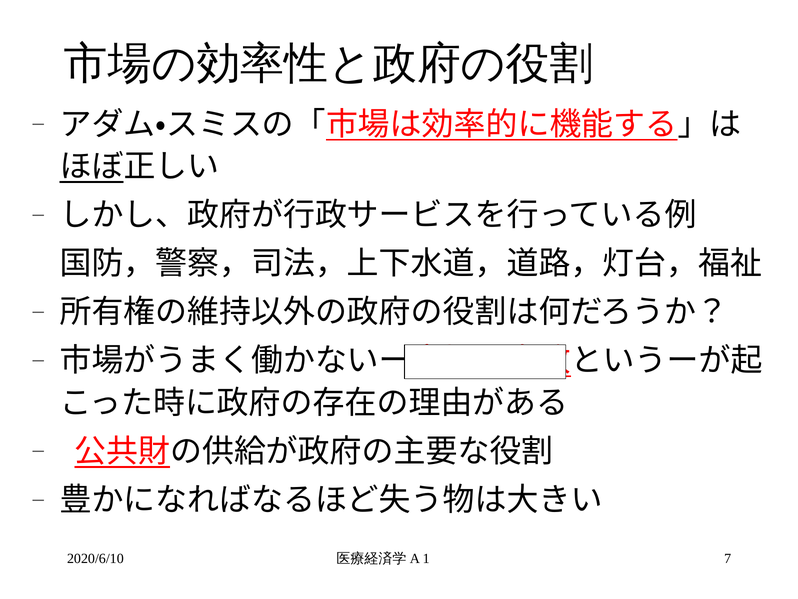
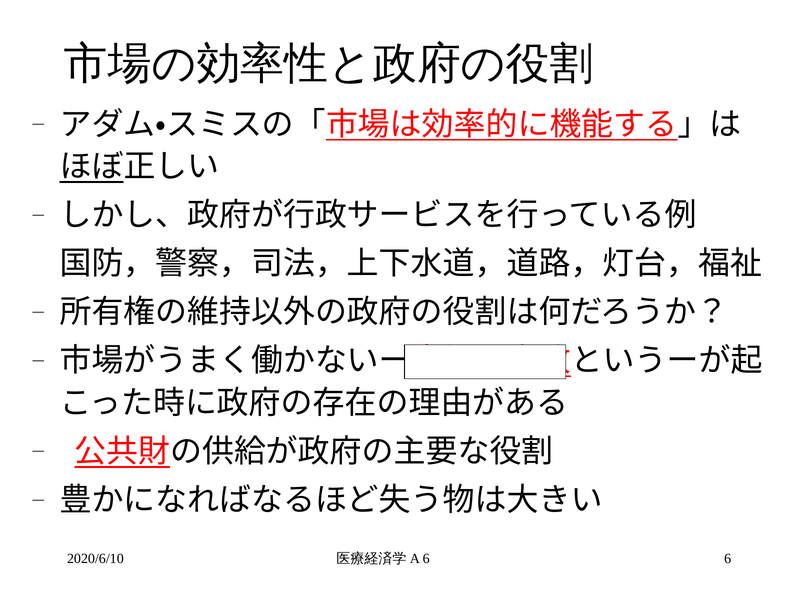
1: 1 -> 6 (426, 558)
2020/6/10 7: 7 -> 6 (728, 558)
